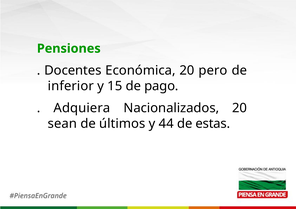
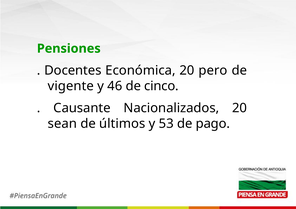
inferior: inferior -> vigente (71, 86)
15: 15 -> 46 (115, 86)
pago: pago -> cinco (161, 86)
Adquiera: Adquiera -> Causante (82, 108)
44: 44 -> 53 (166, 124)
estas: estas -> pago (213, 124)
